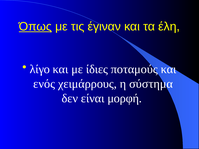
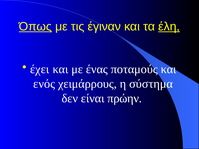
έλη underline: none -> present (169, 27)
λίγο: λίγο -> έχει (40, 69)
ίδιες: ίδιες -> ένας (97, 69)
μορφή: μορφή -> πρώην (125, 98)
